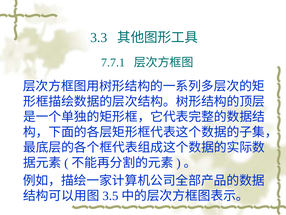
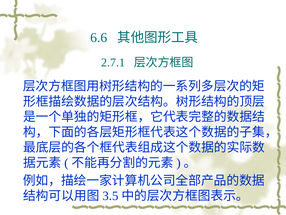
3.3: 3.3 -> 6.6 (99, 38)
7.7.1: 7.7.1 -> 2.7.1 (113, 62)
